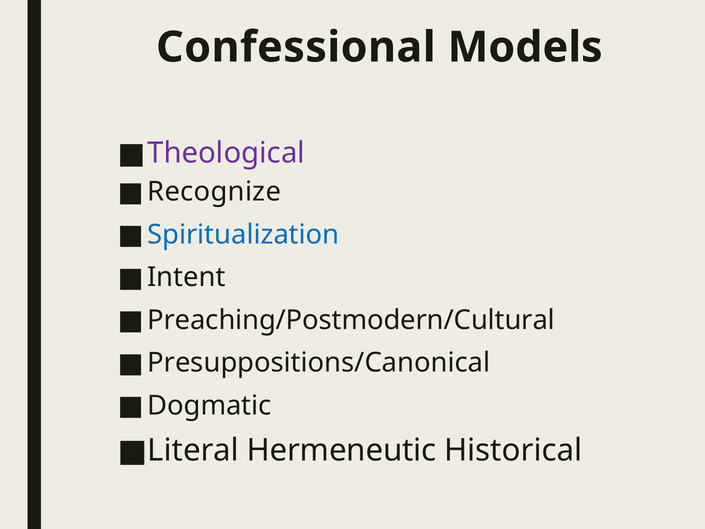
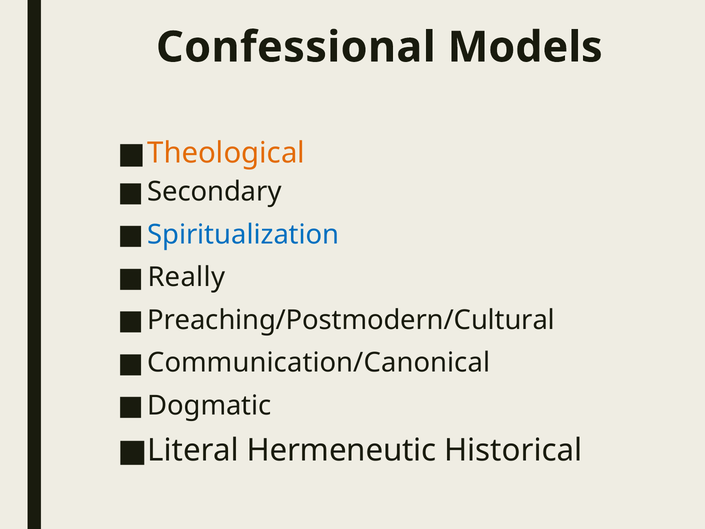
Theological colour: purple -> orange (226, 153)
Recognize: Recognize -> Secondary (214, 192)
Intent: Intent -> Really (186, 277)
Presuppositions/Canonical: Presuppositions/Canonical -> Communication/Canonical (319, 363)
